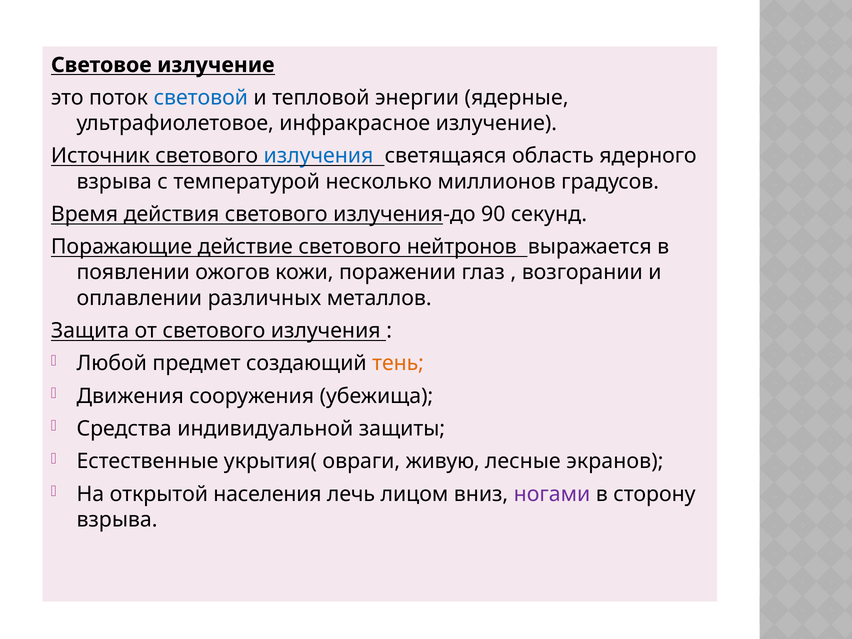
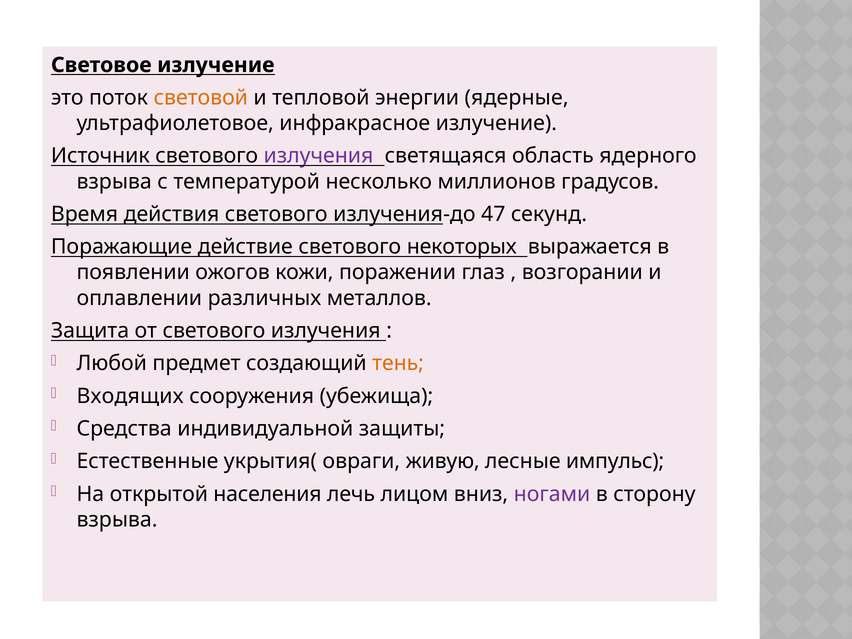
световой colour: blue -> orange (201, 98)
излучения colour: blue -> purple (318, 156)
90: 90 -> 47 (493, 214)
нейтронов: нейтронов -> некоторых (462, 247)
Движения: Движения -> Входящих (130, 396)
экранов: экранов -> импульс (615, 461)
